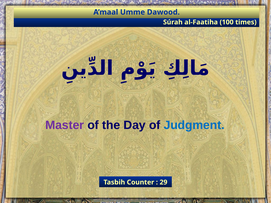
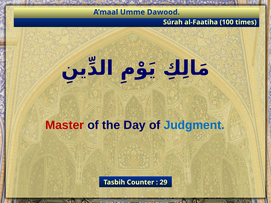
Master colour: purple -> red (65, 125)
